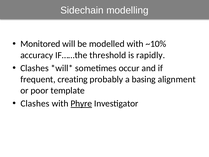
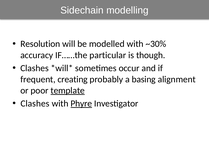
Monitored: Monitored -> Resolution (40, 44)
~10%: ~10% -> ~30% (156, 44)
threshold: threshold -> particular (108, 55)
rapidly: rapidly -> though (151, 55)
template underline: none -> present (68, 90)
